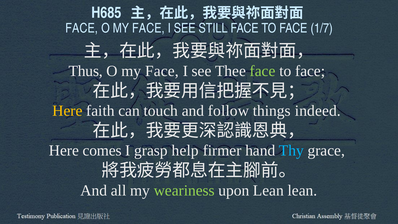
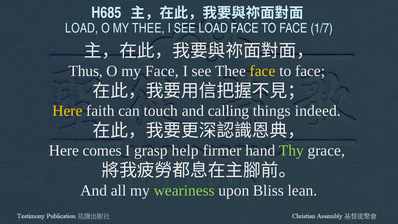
FACE: FACE -> LOAD (82, 28)
FACE: FACE -> THEE (148, 28)
SEE STILL: STILL -> LOAD (213, 28)
face colour: light green -> yellow (263, 71)
follow: follow -> calling (229, 111)
Thy colour: light blue -> light green (291, 150)
upon Lean: Lean -> Bliss (268, 190)
